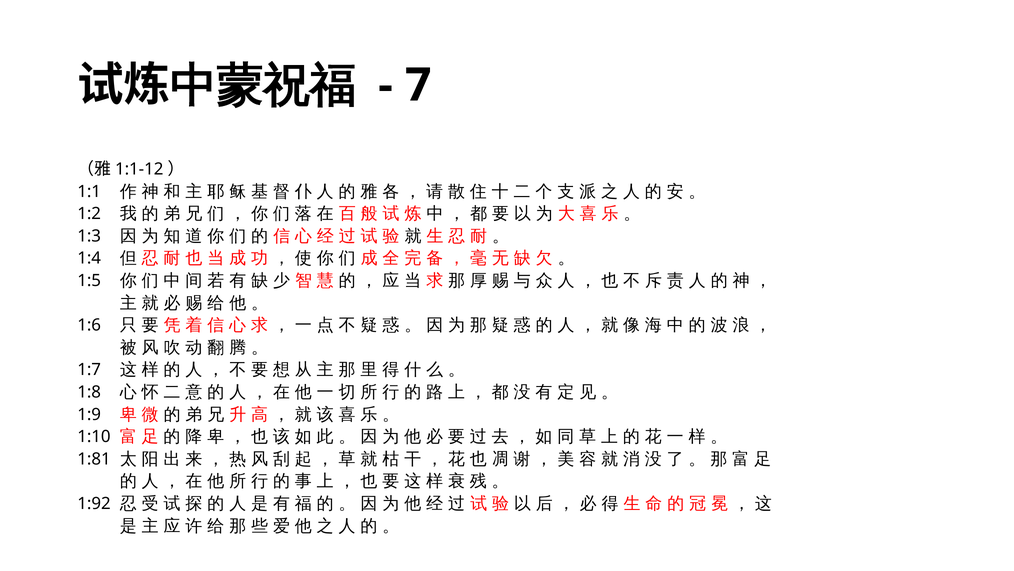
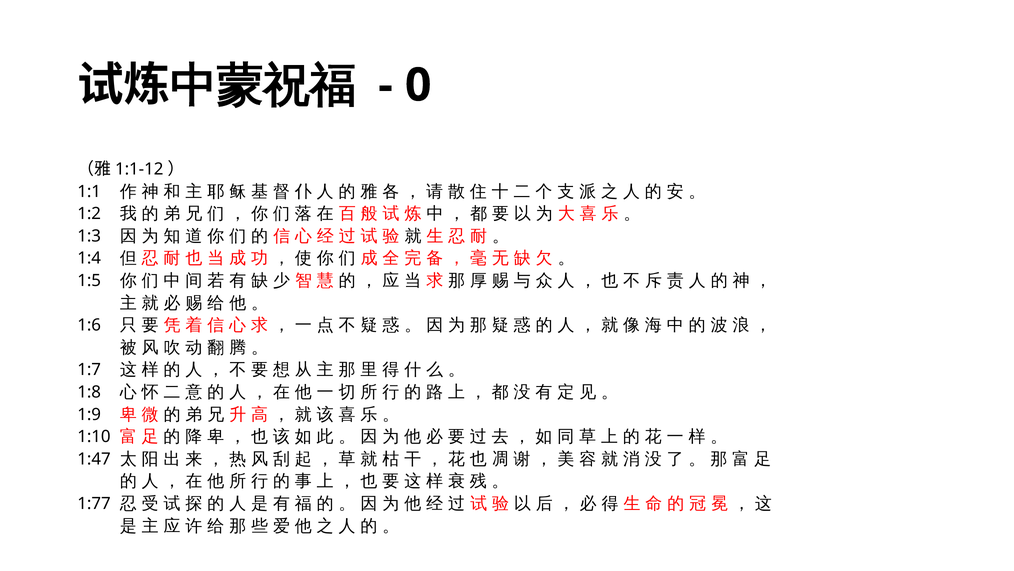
7: 7 -> 0 (418, 85)
1:81: 1:81 -> 1:47 (94, 459)
1:92: 1:92 -> 1:77 (94, 503)
